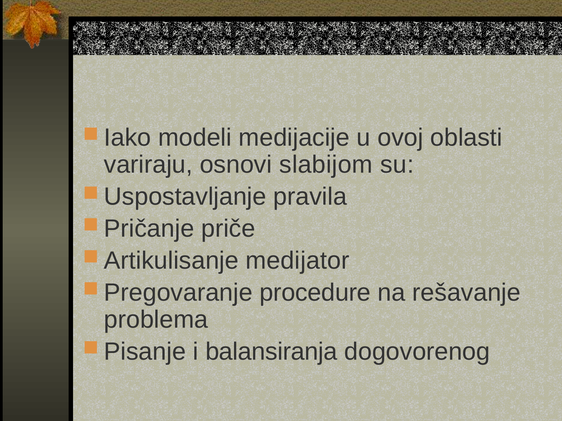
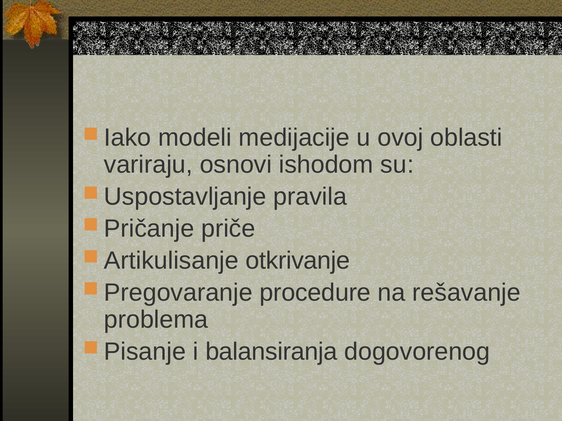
slabijom: slabijom -> ishodom (326, 165)
medijator: medijator -> otkrivanje (298, 261)
